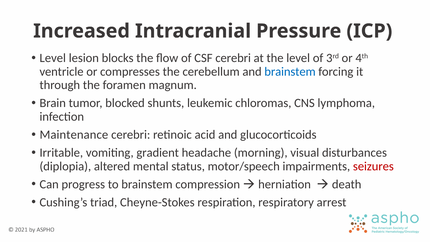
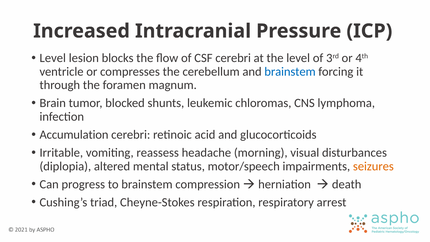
Maintenance: Maintenance -> Accumulation (74, 135)
gradient: gradient -> reassess (158, 153)
seizures colour: red -> orange (373, 166)
